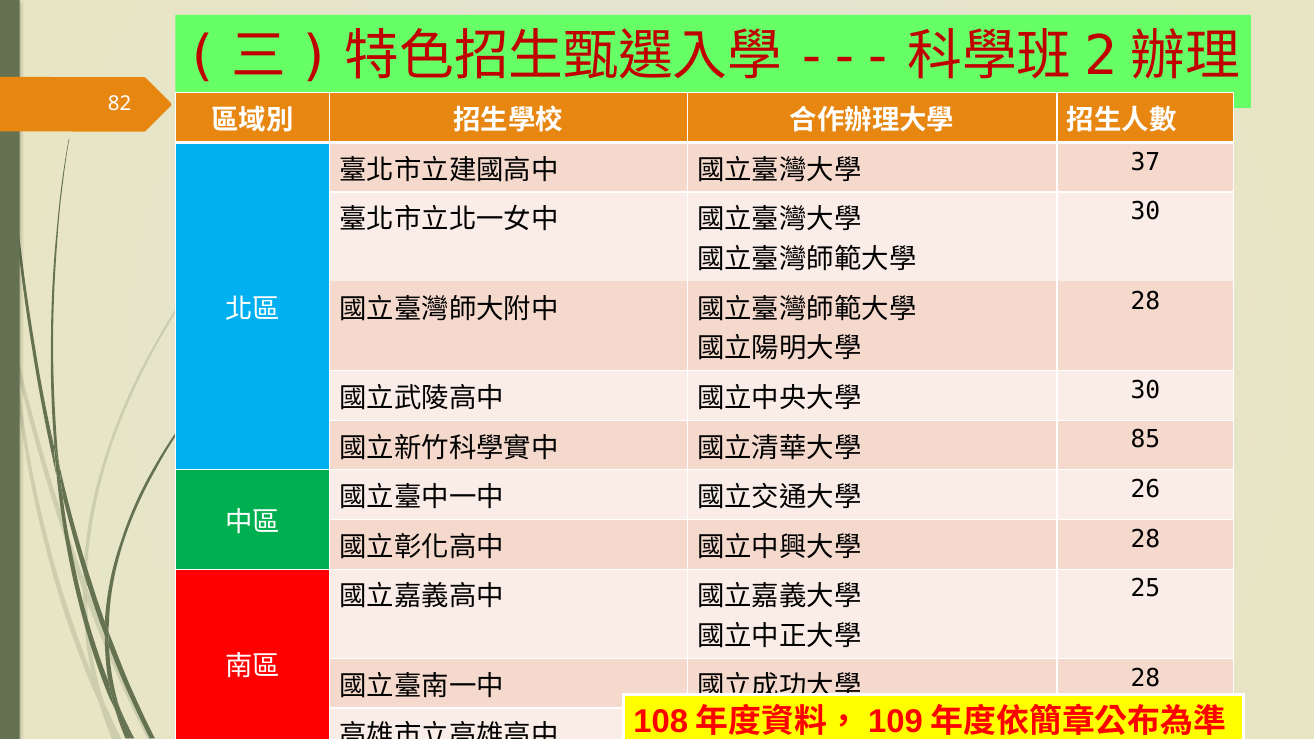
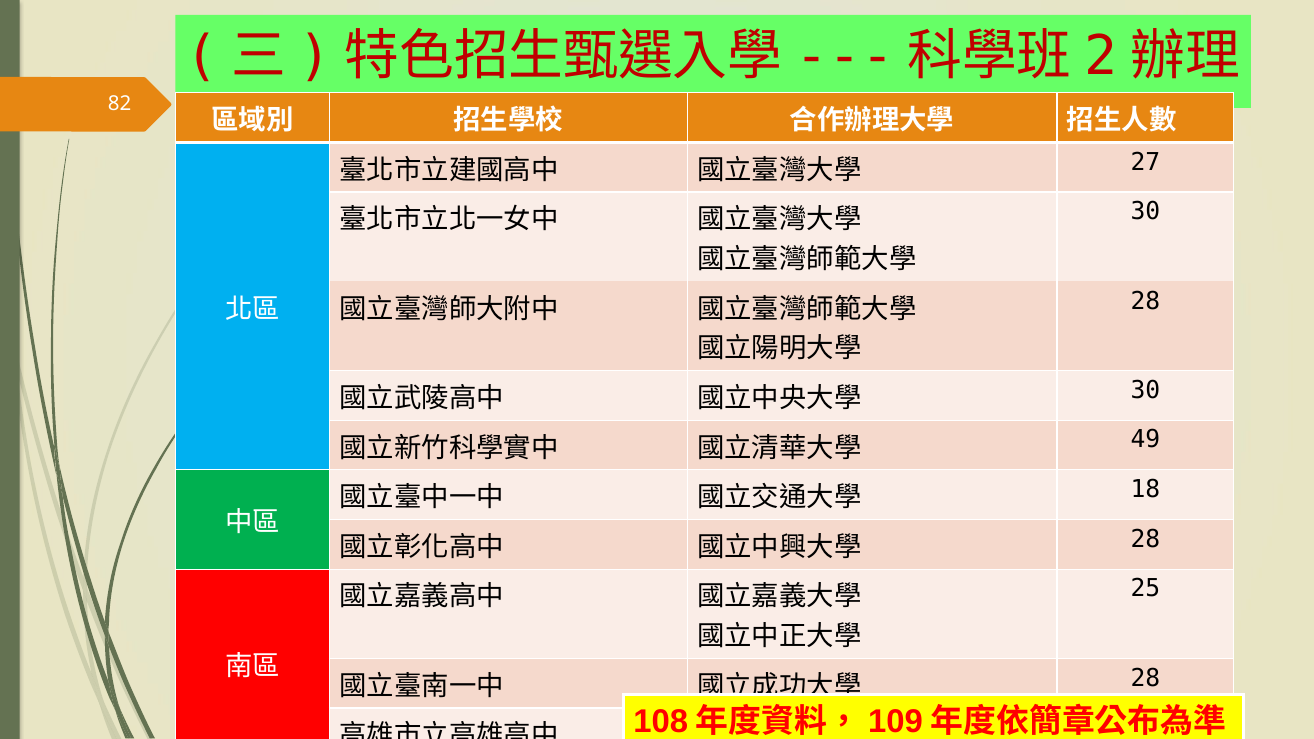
37: 37 -> 27 (1145, 162)
85: 85 -> 49 (1145, 440)
26: 26 -> 18 (1145, 490)
